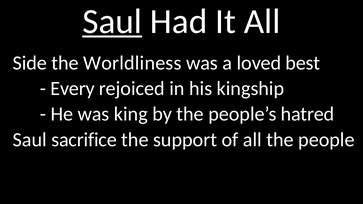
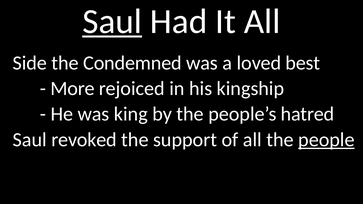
Worldliness: Worldliness -> Condemned (132, 63)
Every: Every -> More (73, 89)
sacrifice: sacrifice -> revoked (84, 140)
people underline: none -> present (326, 140)
